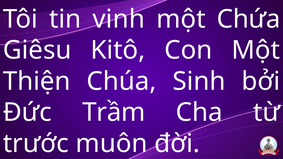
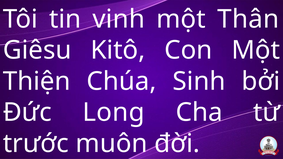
Chứa: Chứa -> Thân (248, 19)
Trầm: Trầm -> Long (114, 113)
